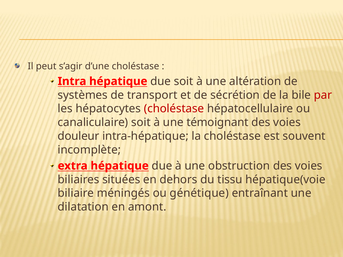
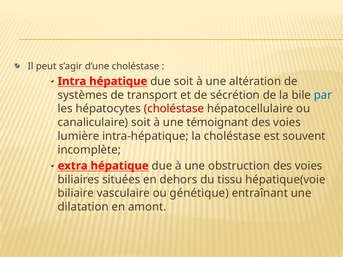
par colour: red -> blue (323, 95)
douleur: douleur -> lumière (78, 136)
méningés: méningés -> vasculaire (123, 193)
